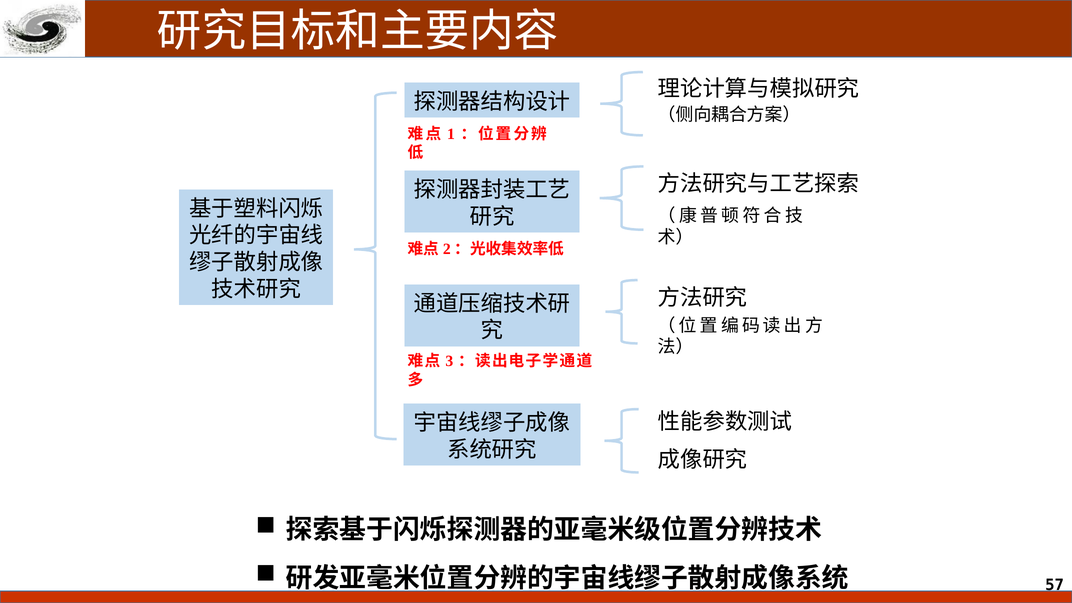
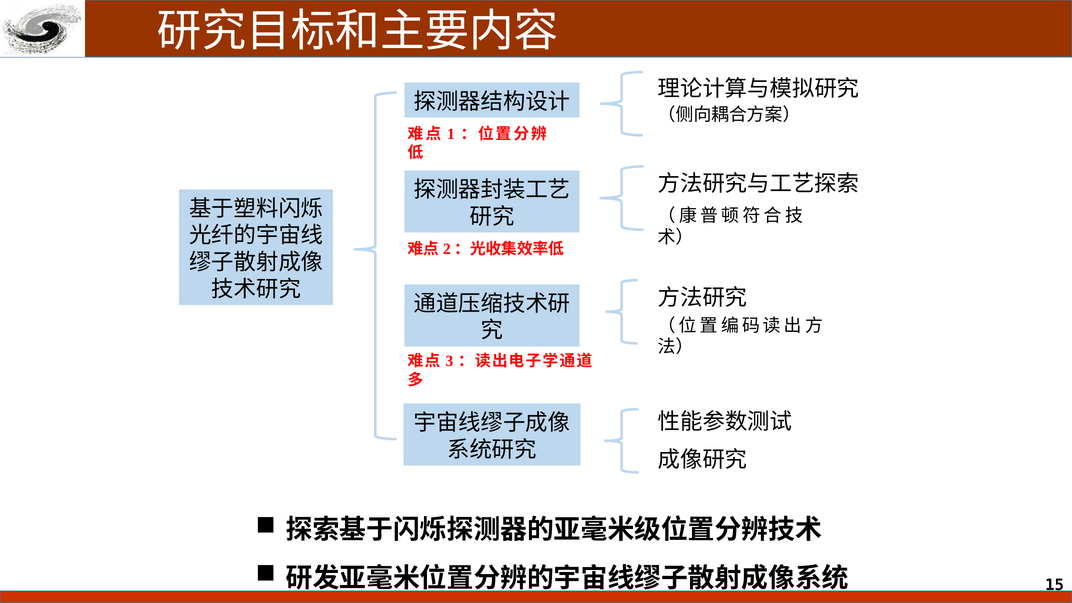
57: 57 -> 15 (1055, 585)
